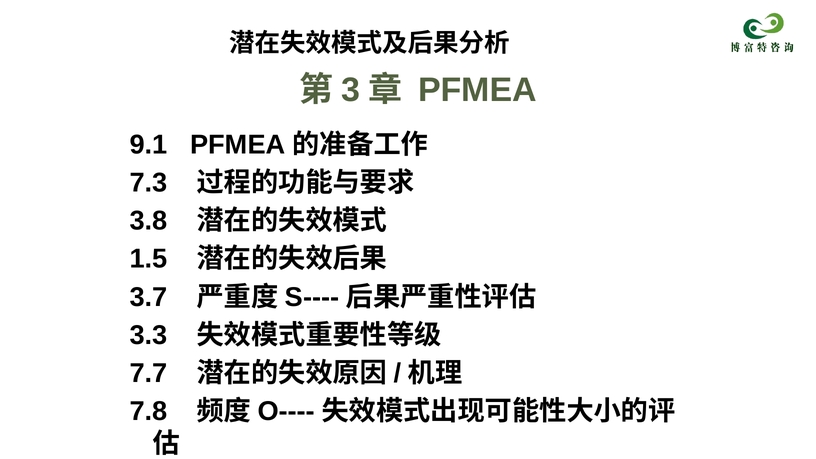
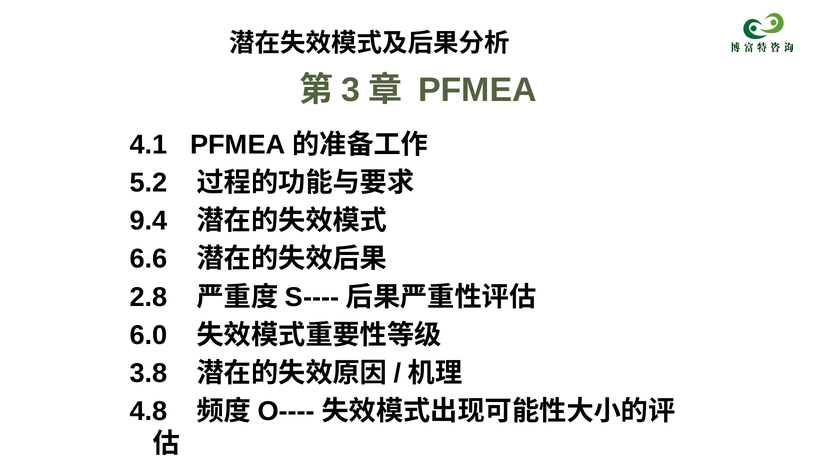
9.1: 9.1 -> 4.1 (149, 145)
7.3: 7.3 -> 5.2 (149, 183)
3.8: 3.8 -> 9.4 (149, 221)
1.5: 1.5 -> 6.6 (149, 259)
3.7: 3.7 -> 2.8 (149, 297)
3.3: 3.3 -> 6.0 (149, 335)
7.7: 7.7 -> 3.8 (149, 373)
7.8: 7.8 -> 4.8 (149, 411)
